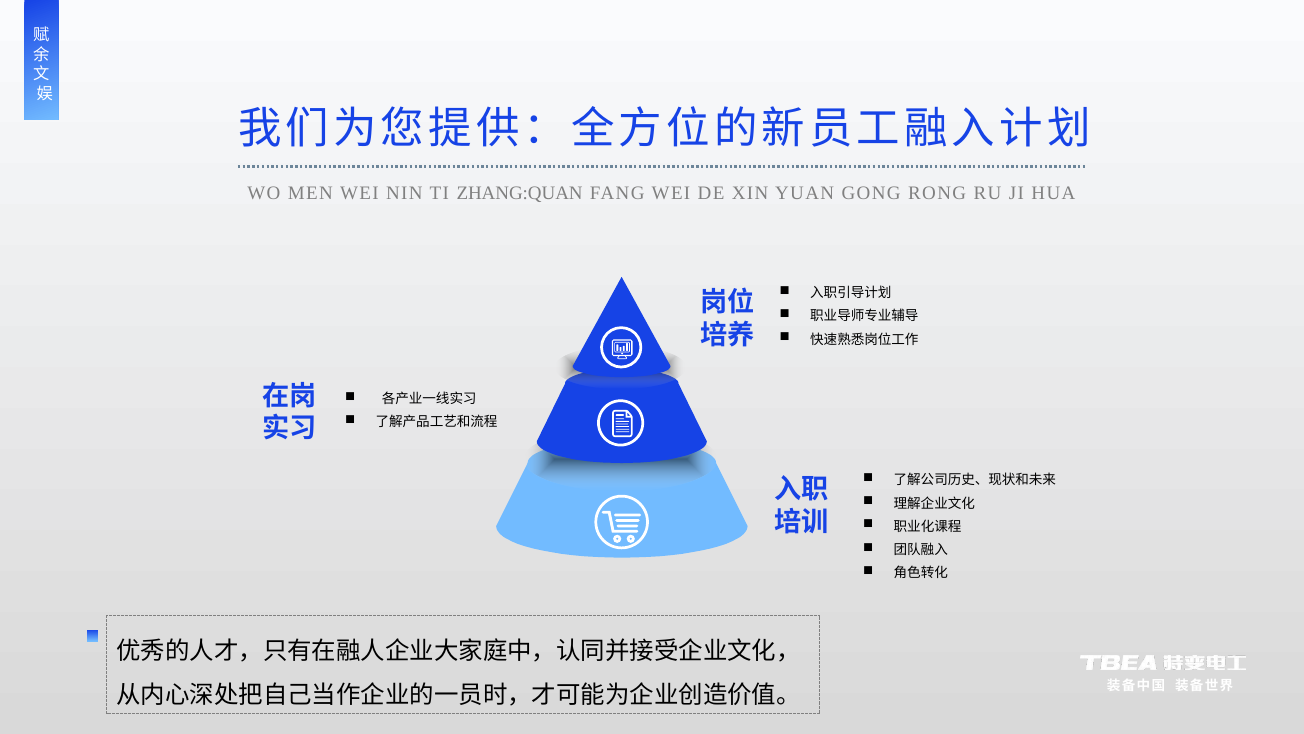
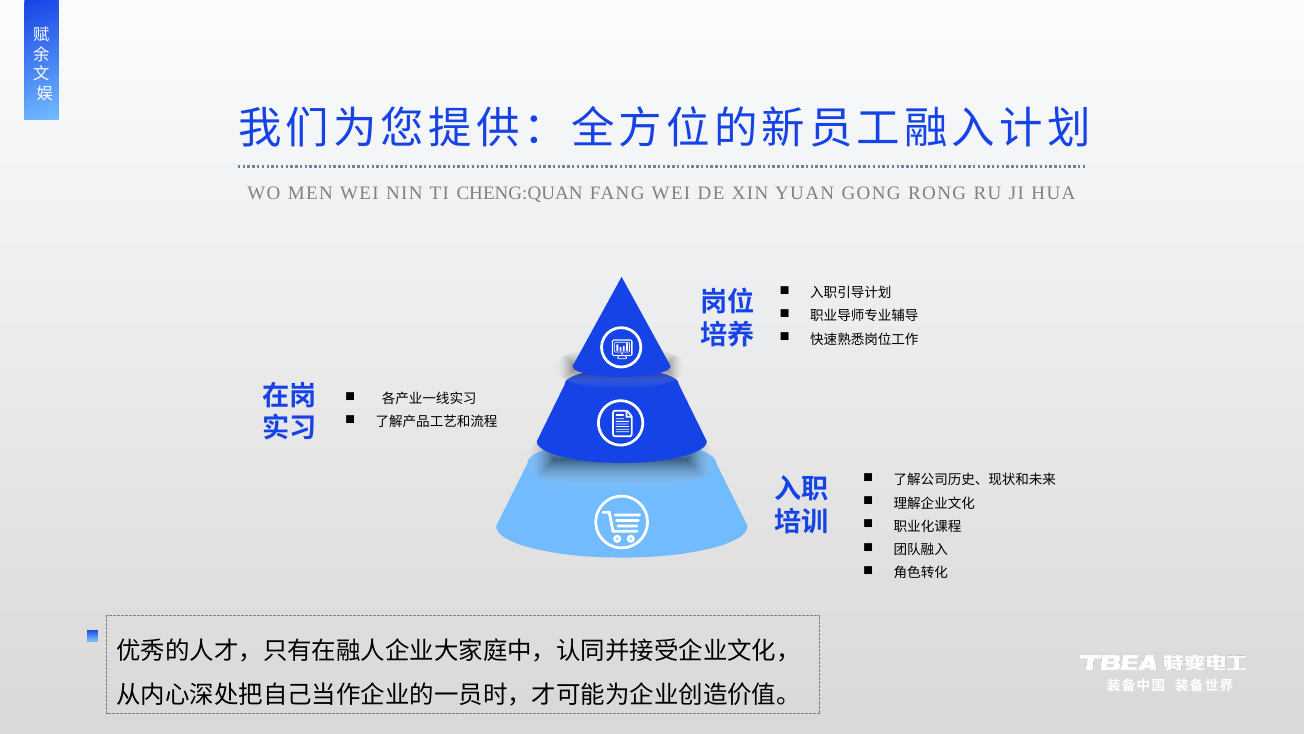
ZHANG:QUAN: ZHANG:QUAN -> CHENG:QUAN (520, 193)
